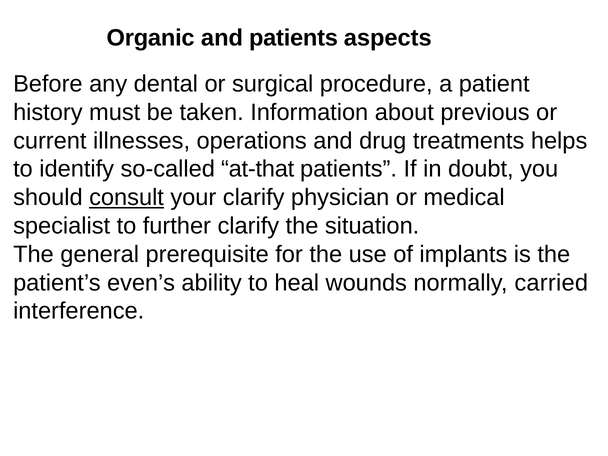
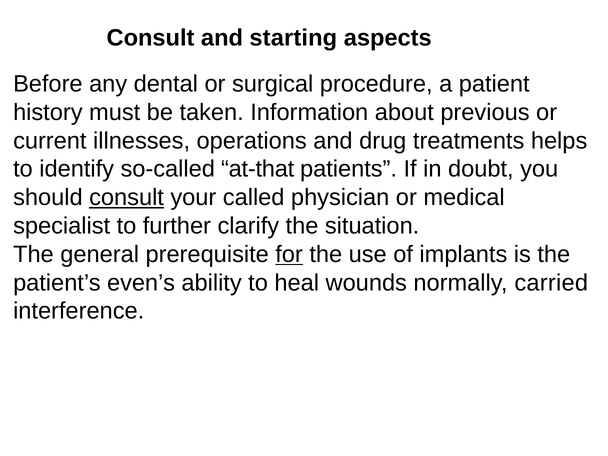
Organic: Organic -> Consult (151, 38)
and patients: patients -> starting (293, 38)
your clarify: clarify -> called (254, 198)
for underline: none -> present (289, 254)
